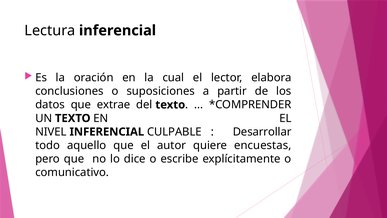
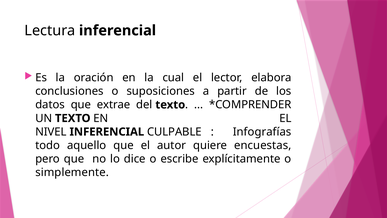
Desarrollar: Desarrollar -> Infografías (262, 132)
comunicativo: comunicativo -> simplemente (72, 172)
